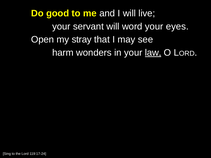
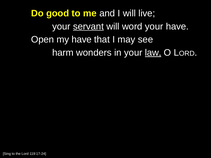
servant underline: none -> present (88, 26)
your eyes: eyes -> have (177, 26)
my stray: stray -> have (82, 40)
